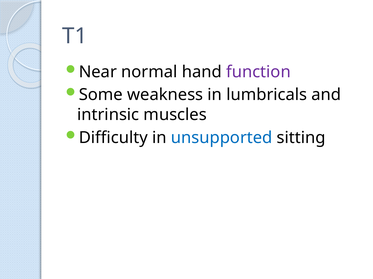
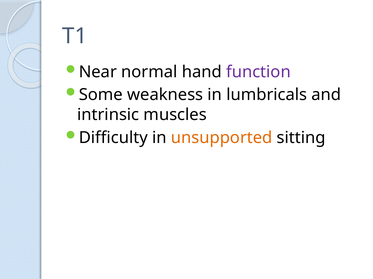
unsupported colour: blue -> orange (222, 138)
